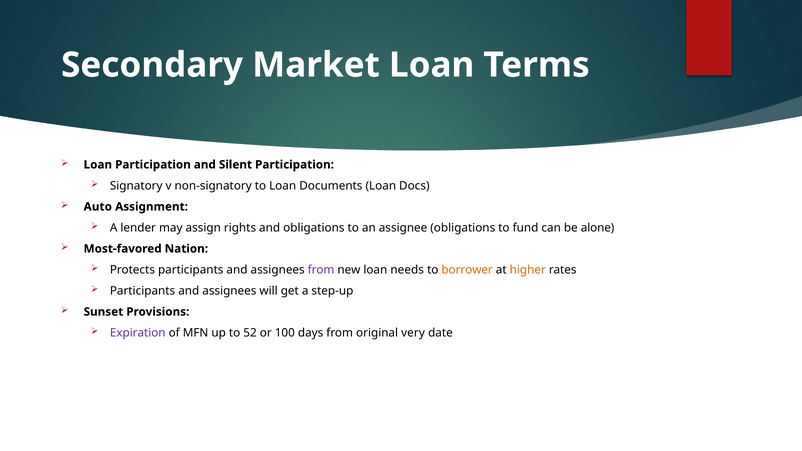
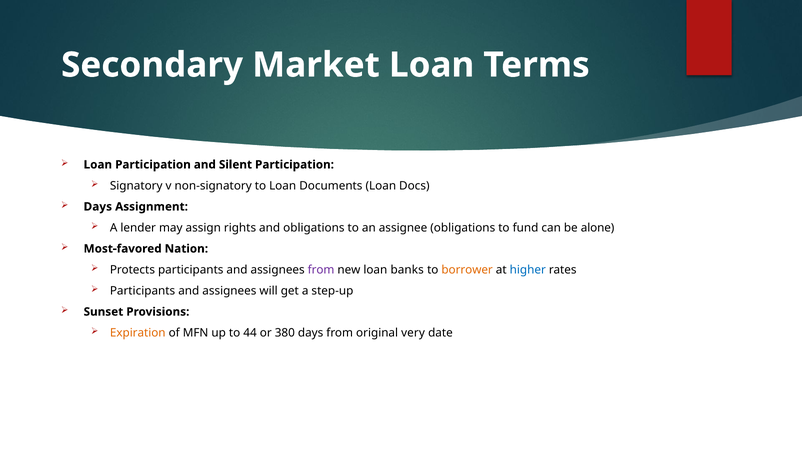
Auto: Auto -> Days (98, 207)
needs: needs -> banks (407, 270)
higher colour: orange -> blue (528, 270)
Expiration colour: purple -> orange (138, 333)
52: 52 -> 44 (250, 333)
100: 100 -> 380 (285, 333)
